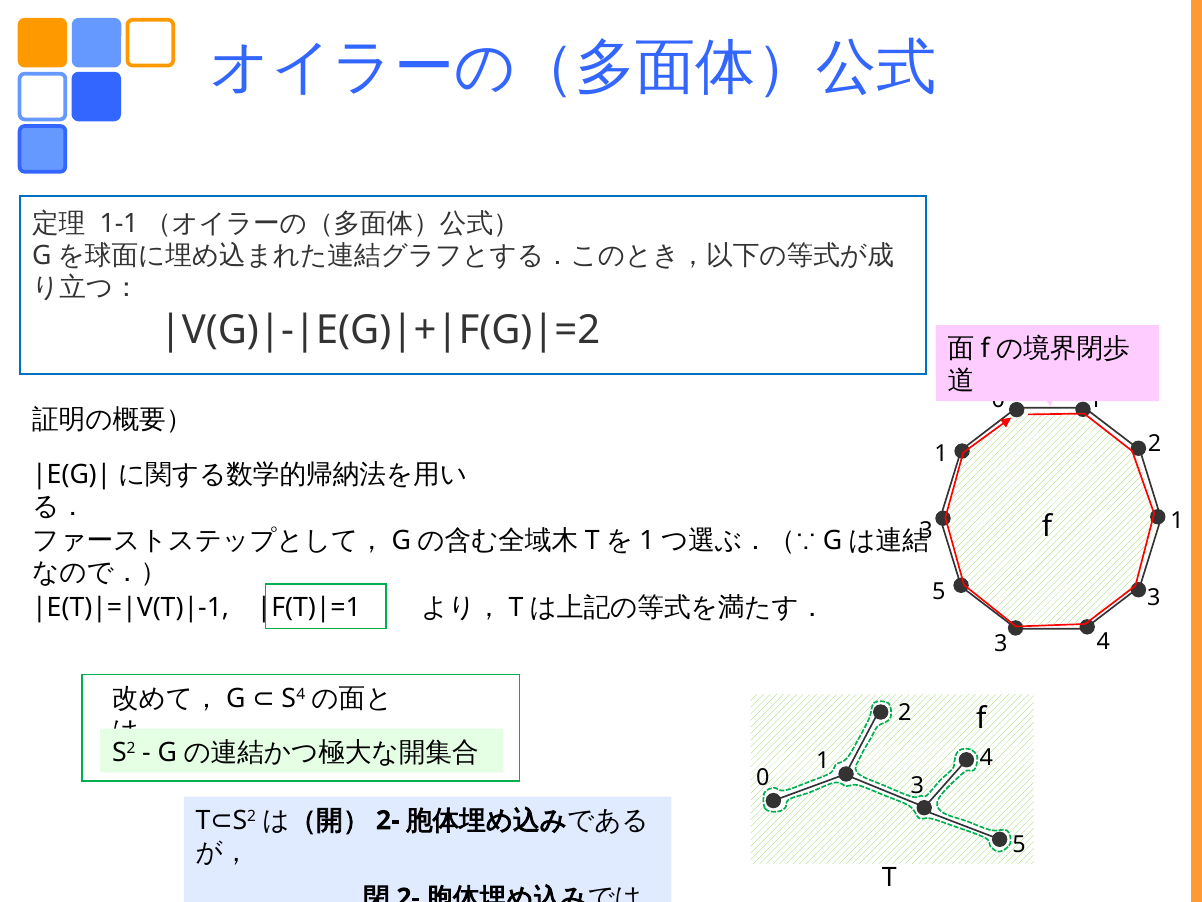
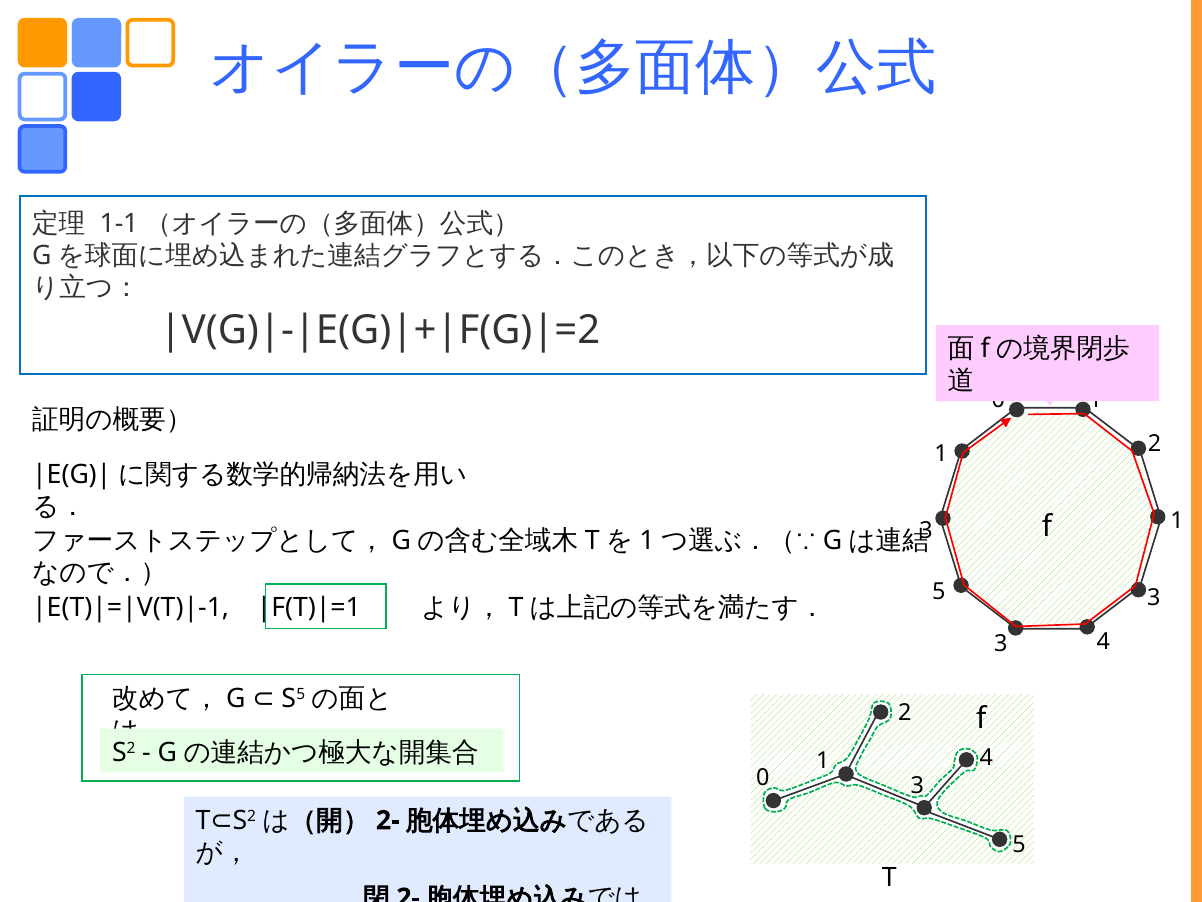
4: 4 -> 5 (301, 694)
